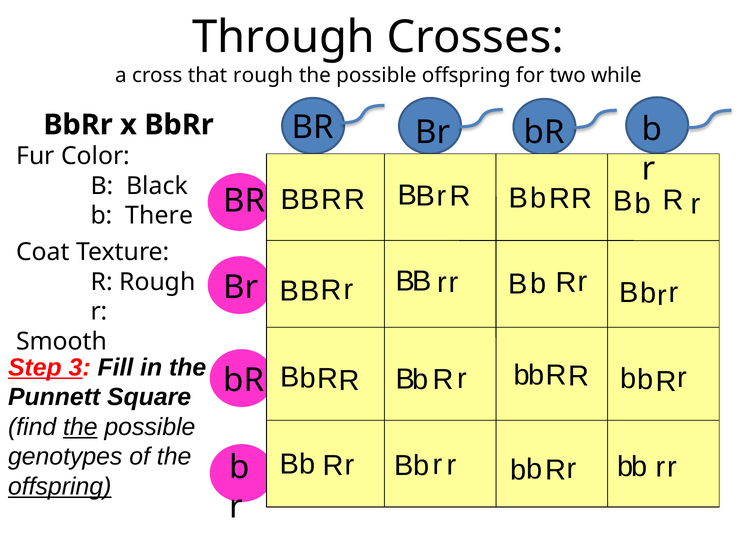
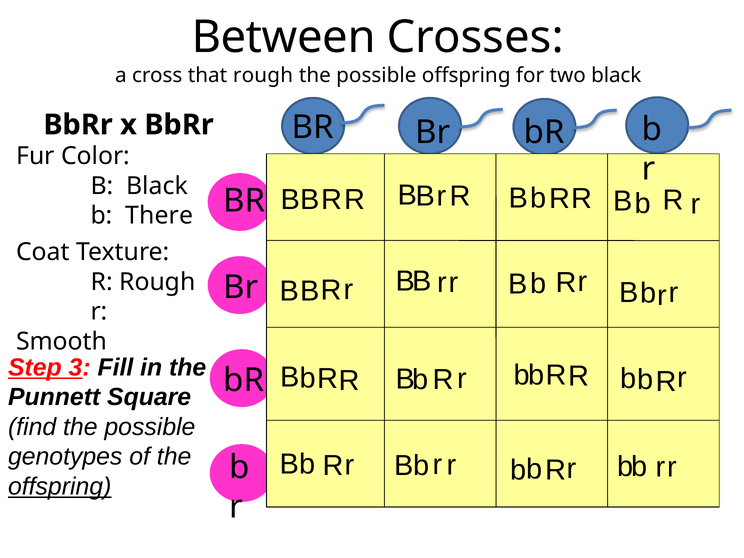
Through: Through -> Between (284, 37)
two while: while -> black (616, 75)
the underline: present -> none (80, 427)
